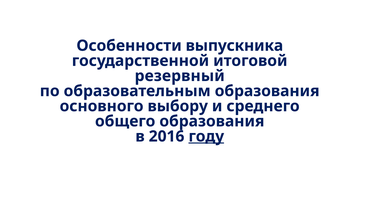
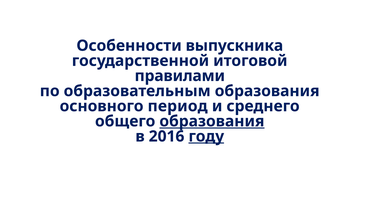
резервный: резервный -> правилами (180, 76)
выбору: выбору -> период (178, 106)
образования underline: none -> present (212, 121)
